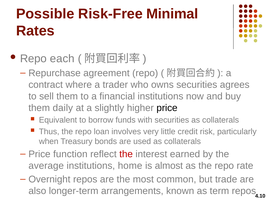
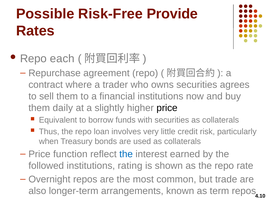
Minimal: Minimal -> Provide (172, 14)
the colour: red -> blue (126, 154)
average: average -> followed (46, 166)
home: home -> rating (130, 166)
almost: almost -> shown (169, 166)
